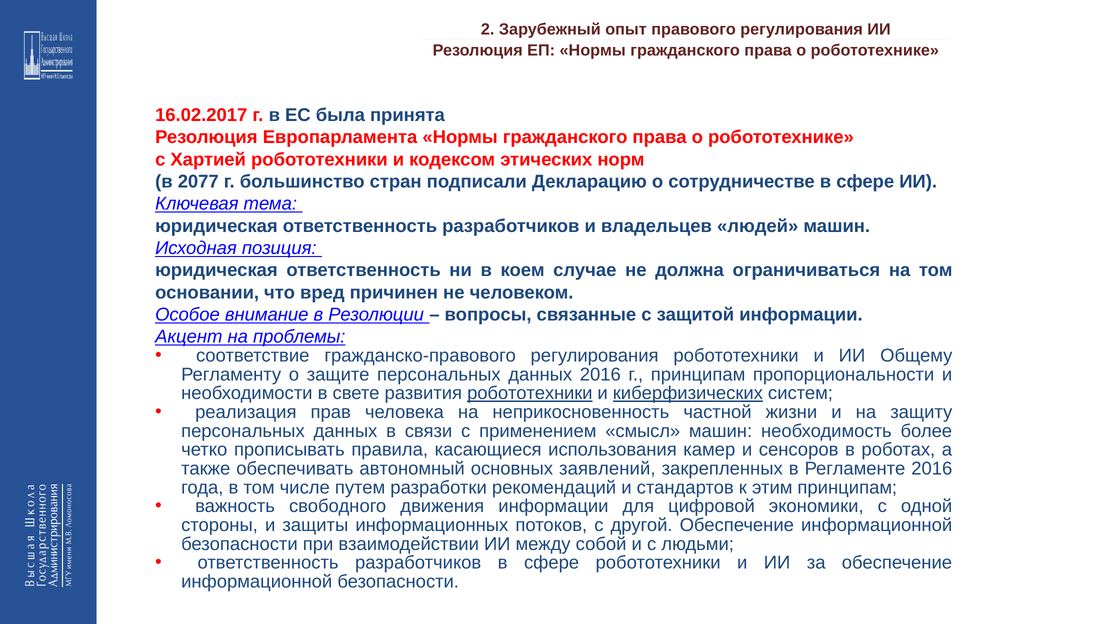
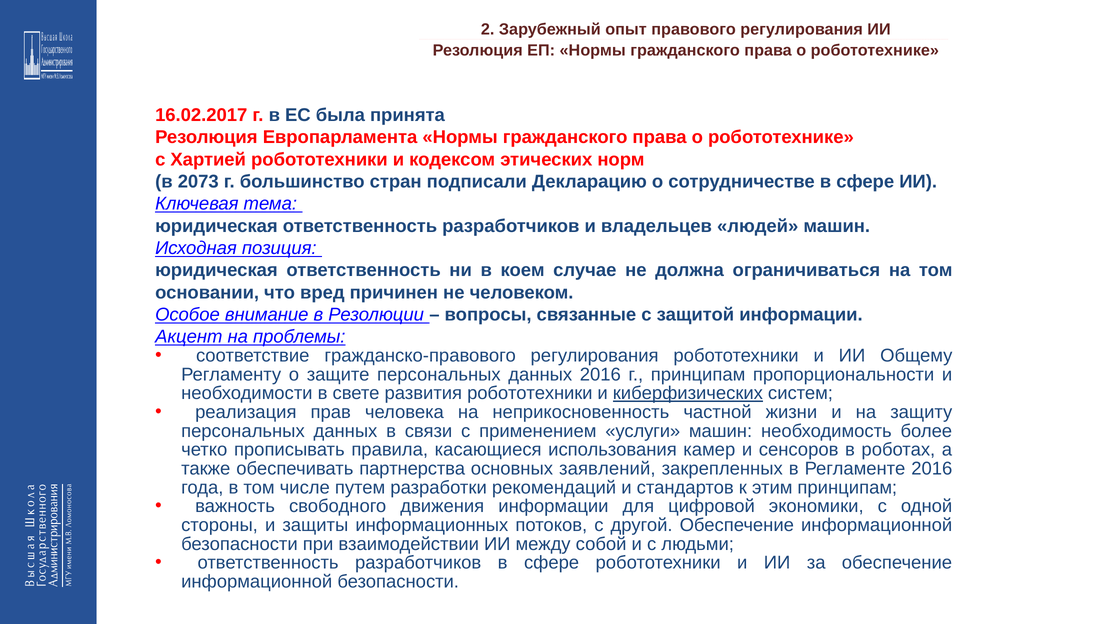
2077: 2077 -> 2073 (198, 182)
робототехники underline: present -> none (530, 394)
смысл: смысл -> услуги (643, 431)
автономный: автономный -> партнерства (412, 469)
